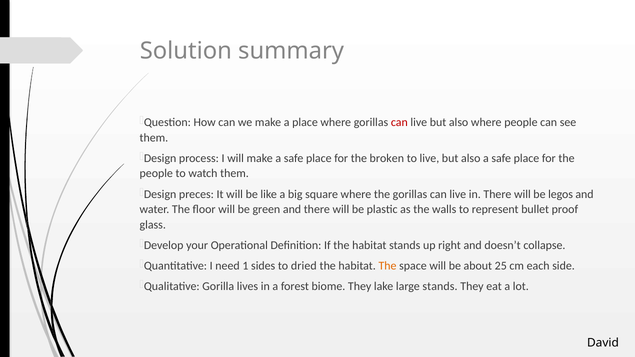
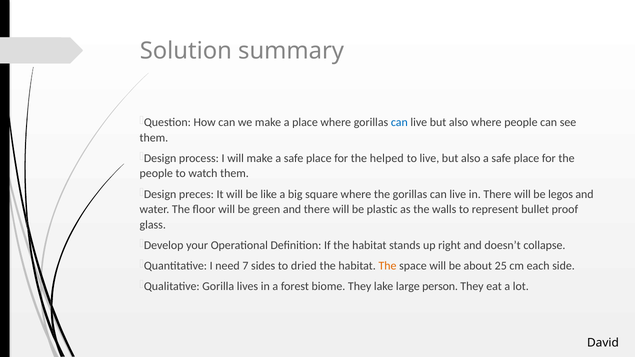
can colour: red -> blue (399, 122)
broken: broken -> helped (387, 158)
1: 1 -> 7 (245, 266)
large stands: stands -> person (440, 286)
